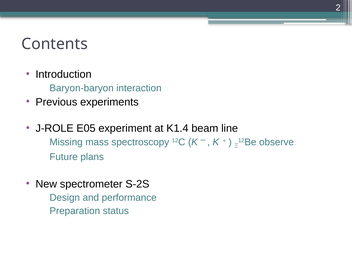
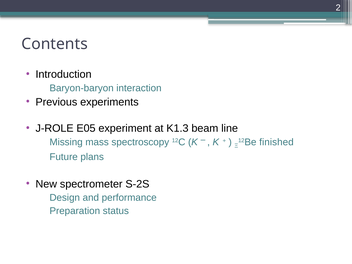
K1.4: K1.4 -> K1.3 (177, 128)
observe: observe -> finished (276, 142)
